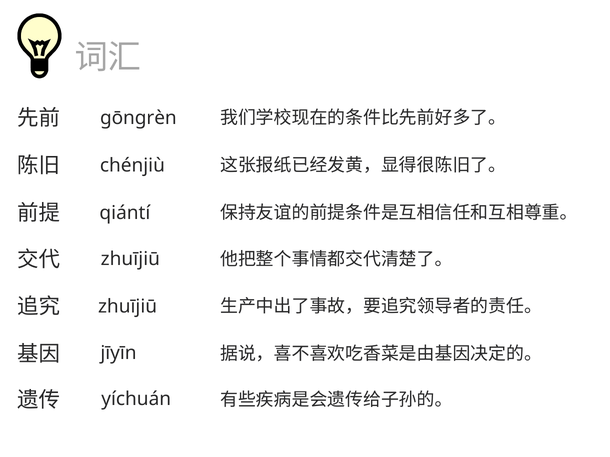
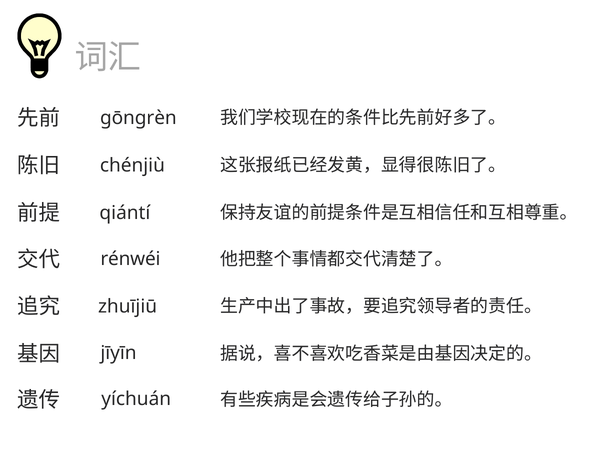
zhuījiū: zhuījiū -> rénwéi (130, 259)
